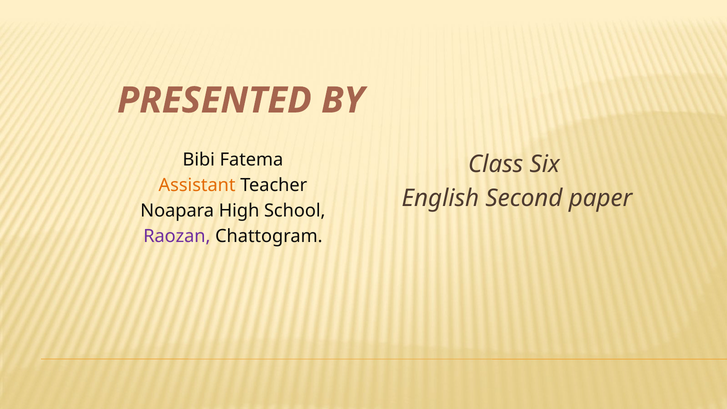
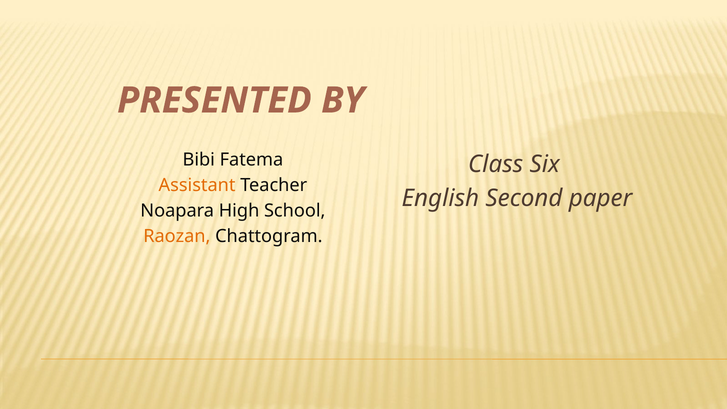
Raozan colour: purple -> orange (177, 236)
